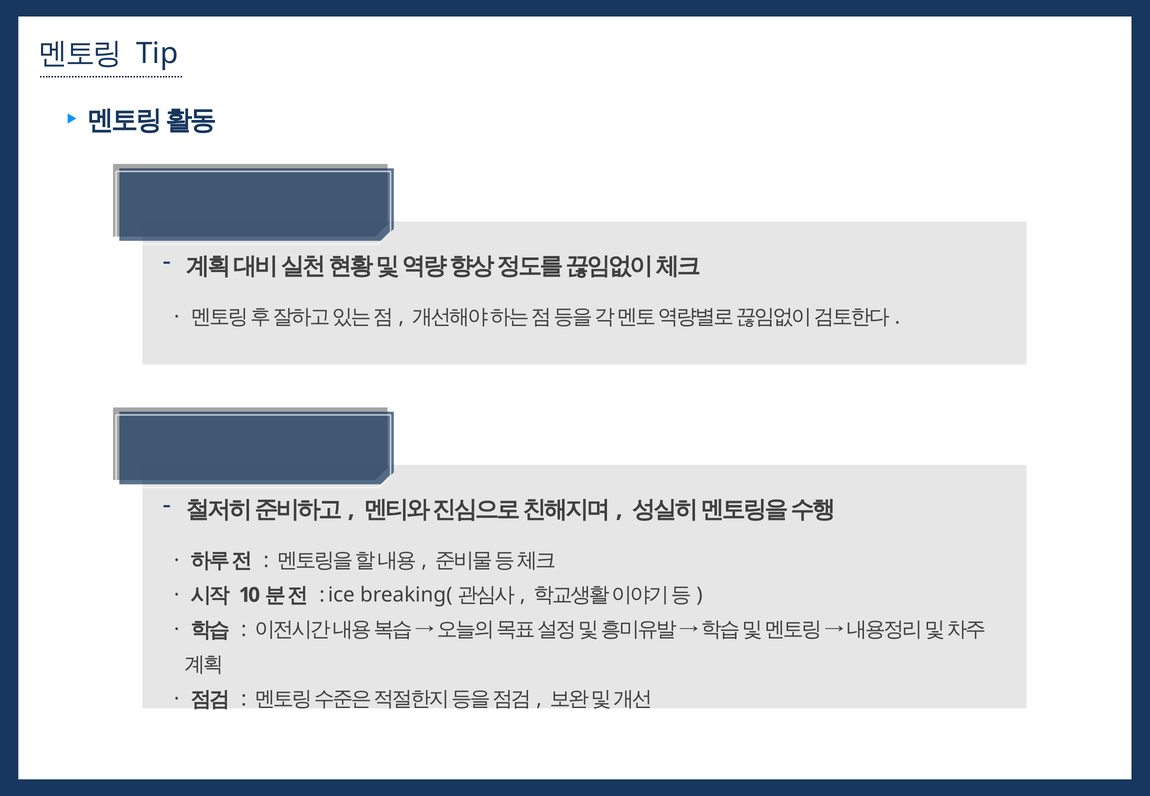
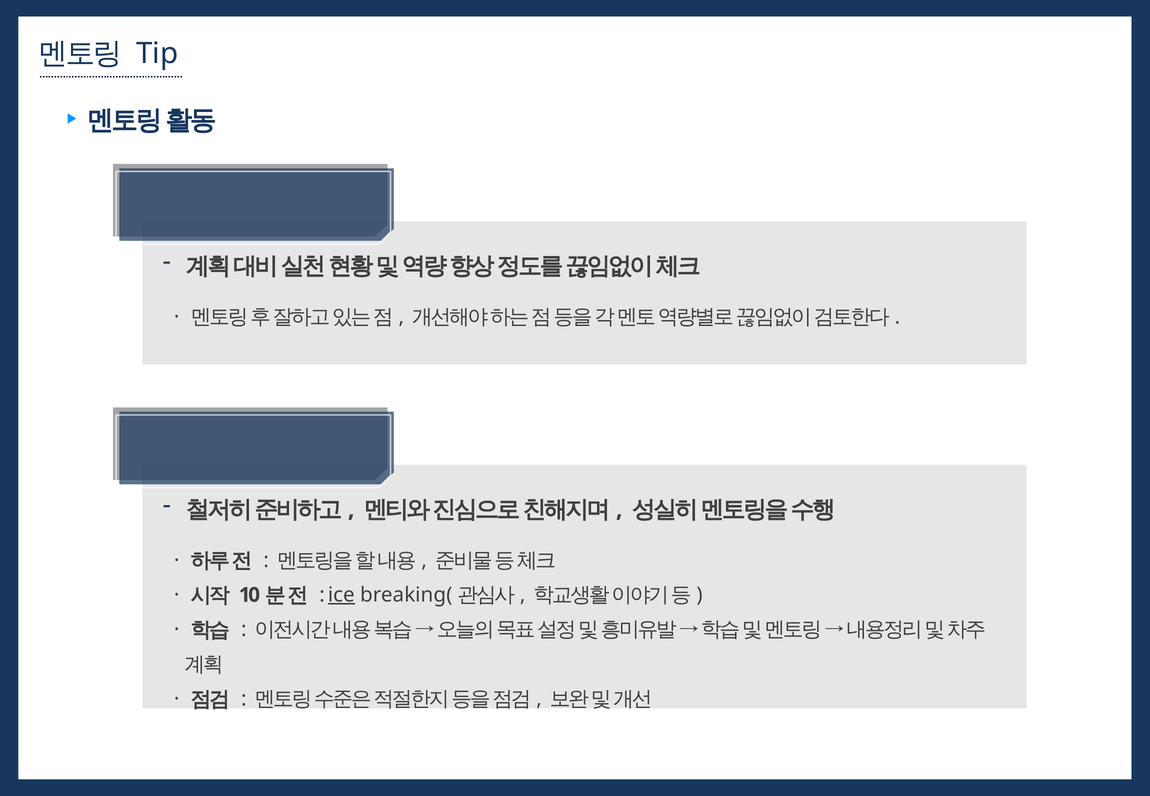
ice underline: none -> present (341, 595)
